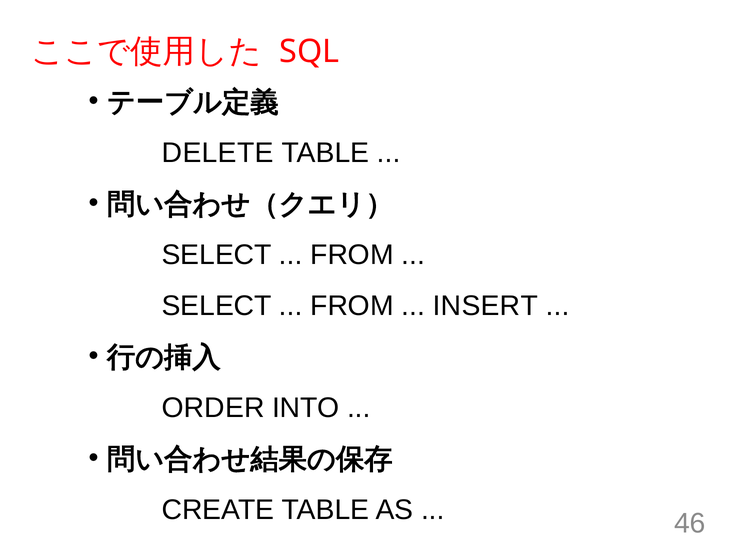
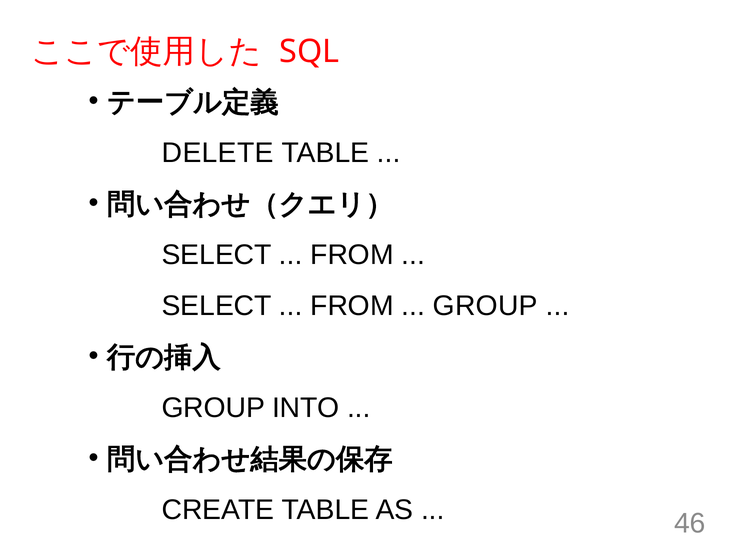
INSERT: INSERT -> GROUP (485, 306)
ORDER: ORDER -> GROUP (213, 408)
